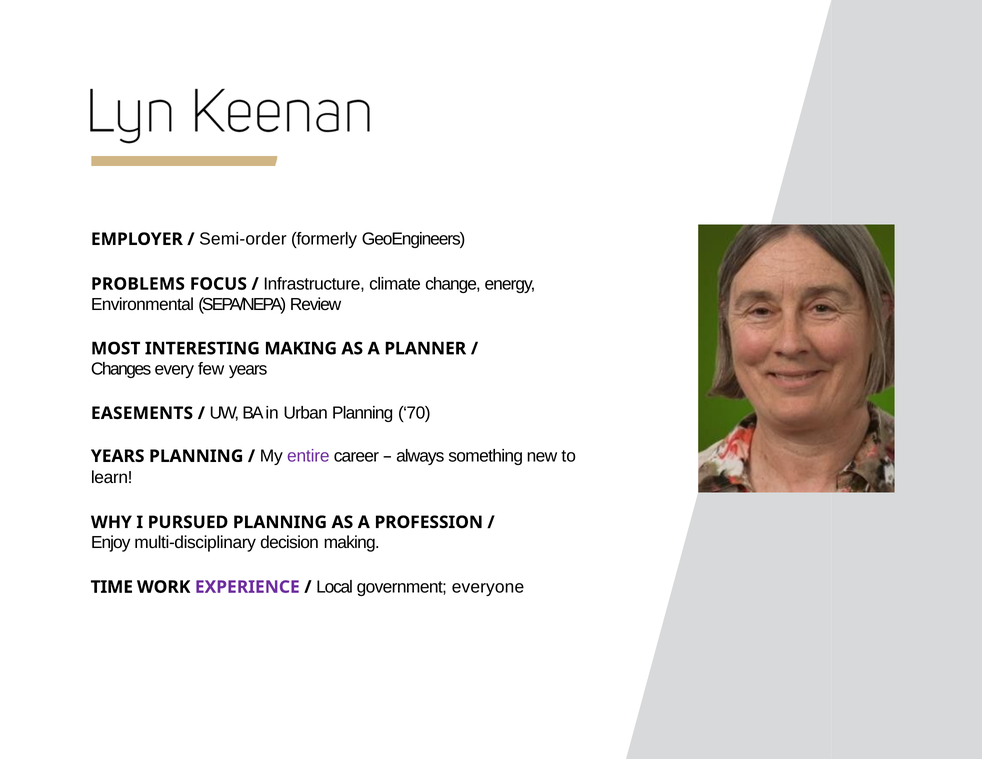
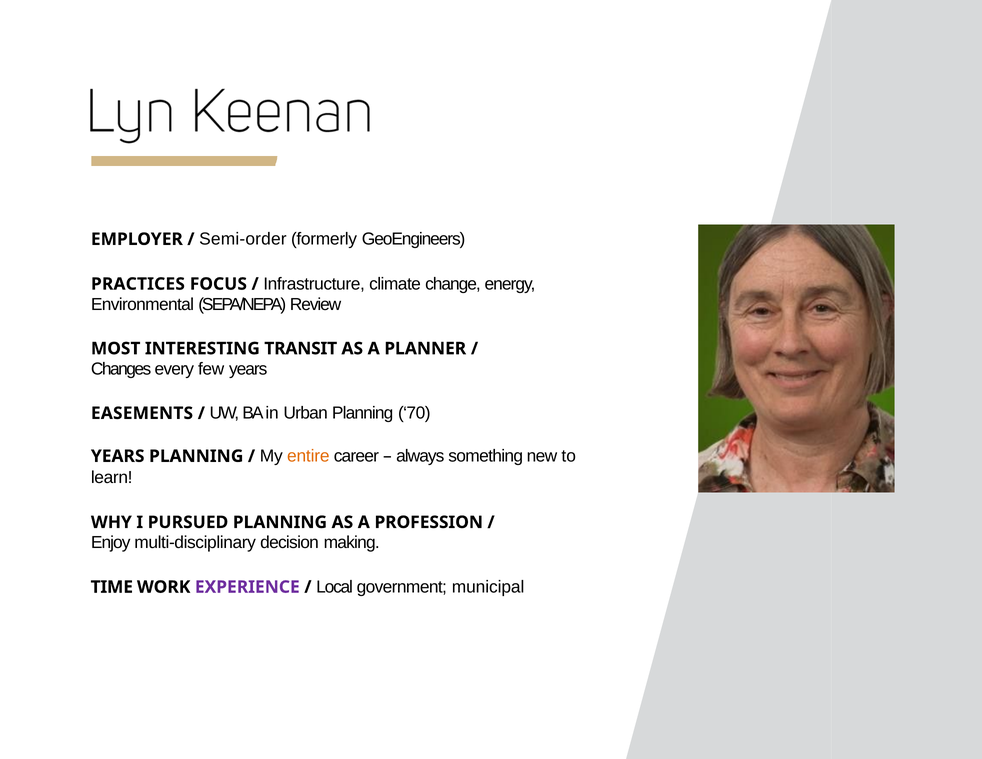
PROBLEMS: PROBLEMS -> PRACTICES (138, 284)
INTERESTING MAKING: MAKING -> TRANSIT (301, 348)
entire colour: purple -> orange (308, 456)
everyone: everyone -> municipal (488, 587)
